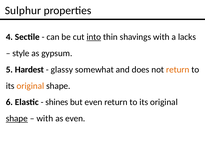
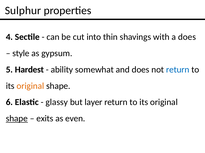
into underline: present -> none (94, 37)
a lacks: lacks -> does (187, 37)
glassy: glassy -> ability (62, 70)
return colour: orange -> blue (178, 70)
shines: shines -> glassy (57, 102)
but even: even -> layer (94, 102)
with: with -> exits (45, 119)
